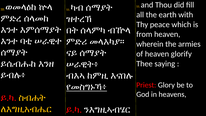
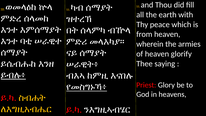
ይብሉ፥ underline: none -> present (13, 75)
